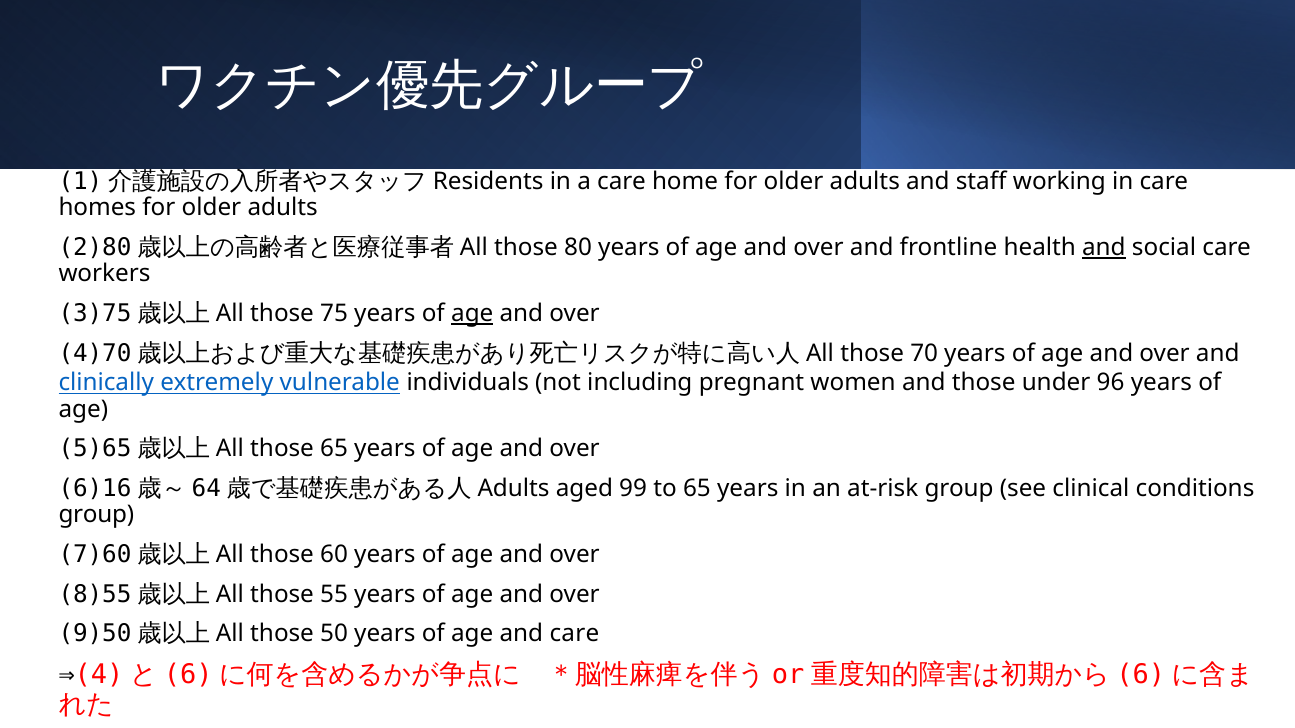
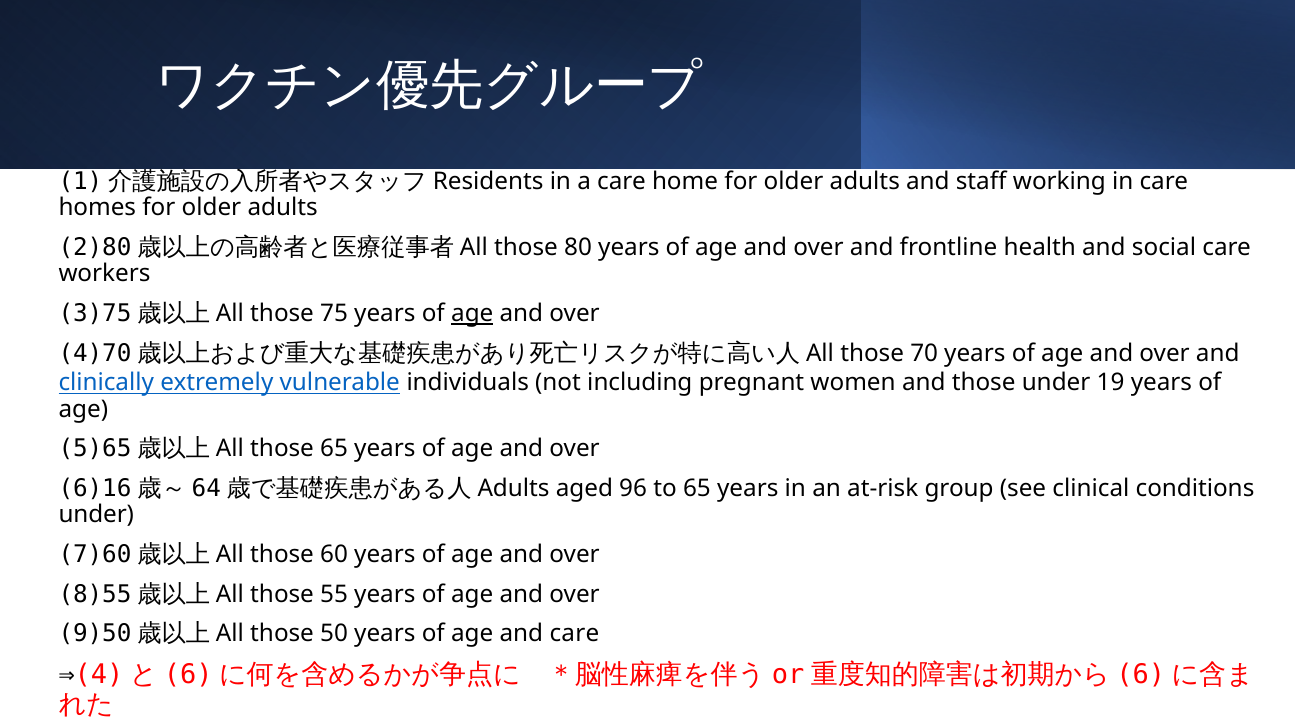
and underline: present -> none (1104, 248)
96: 96 -> 19 (1111, 382)
99: 99 -> 96 (633, 489)
group: group -> under (96, 515)
